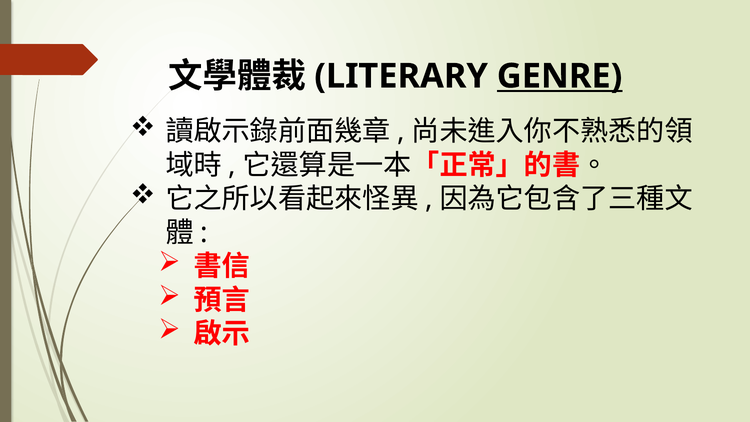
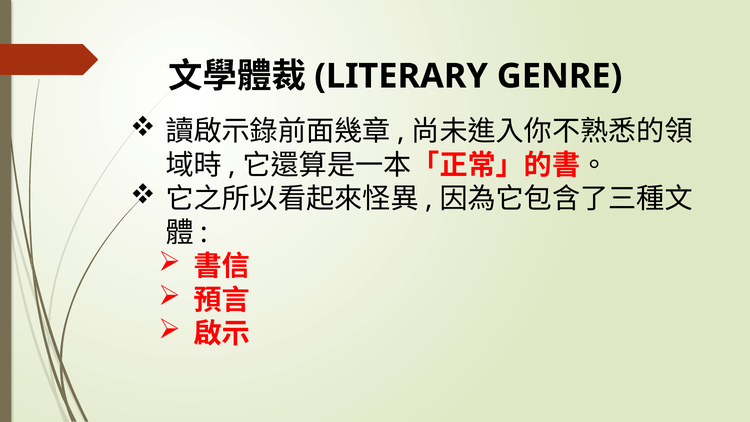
GENRE underline: present -> none (560, 76)
